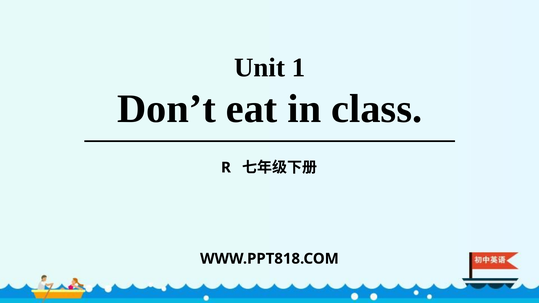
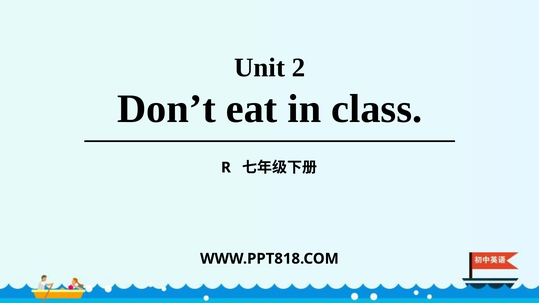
1: 1 -> 2 (299, 68)
